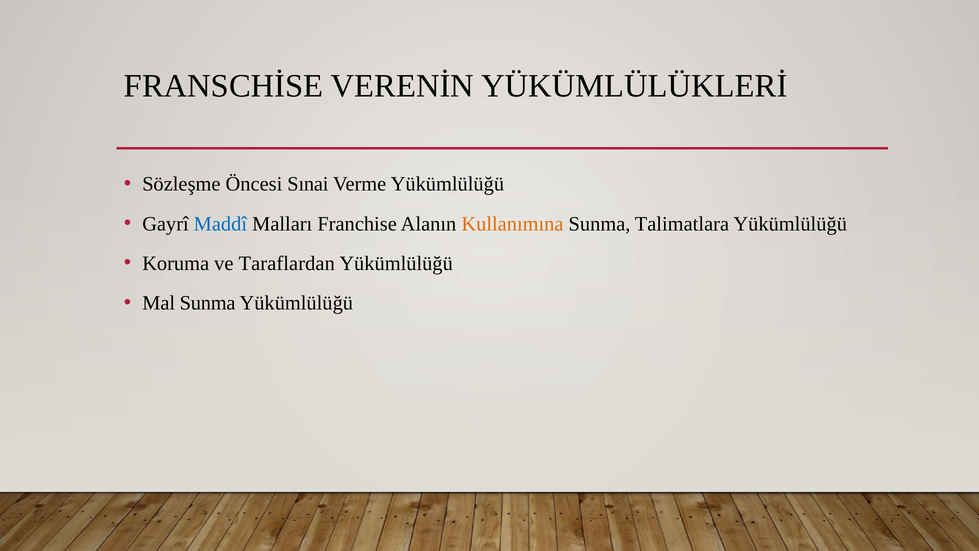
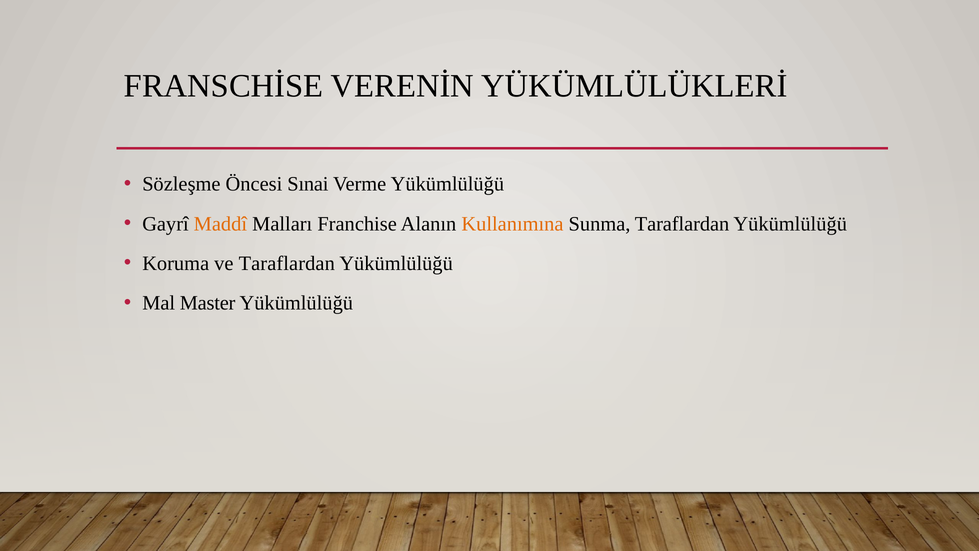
Maddî colour: blue -> orange (220, 224)
Sunma Talimatlara: Talimatlara -> Taraflardan (682, 224)
Mal Sunma: Sunma -> Master (208, 303)
